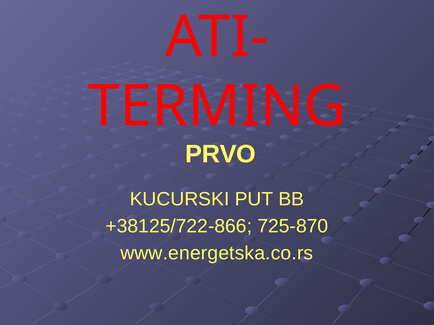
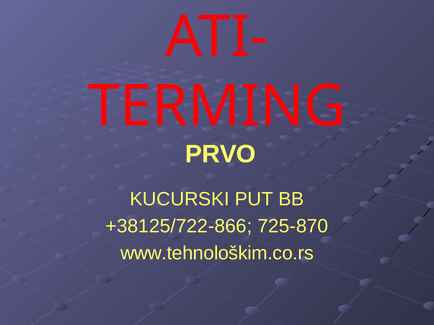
www.energetska.co.rs: www.energetska.co.rs -> www.tehnološkim.co.rs (217, 254)
